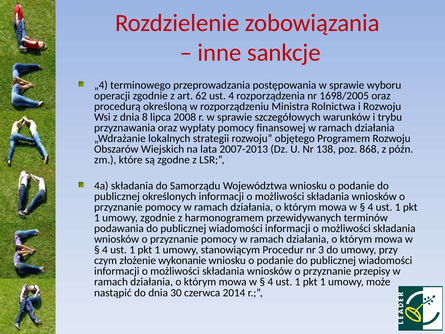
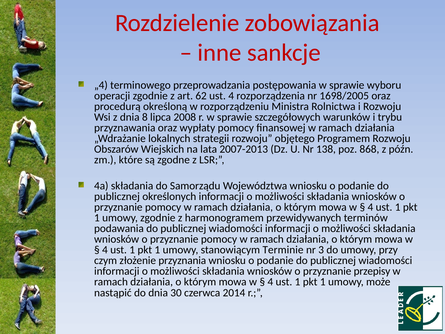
Procedur: Procedur -> Terminie (283, 250)
wykonanie: wykonanie -> przyznania (182, 260)
